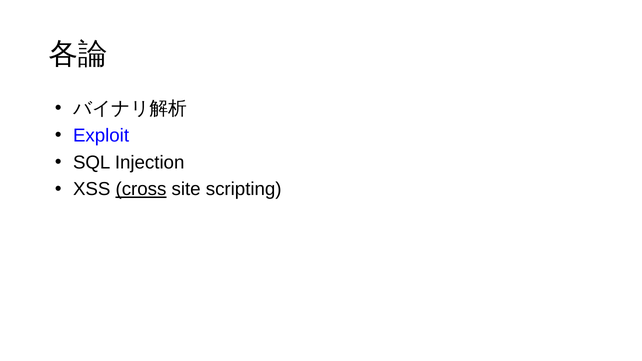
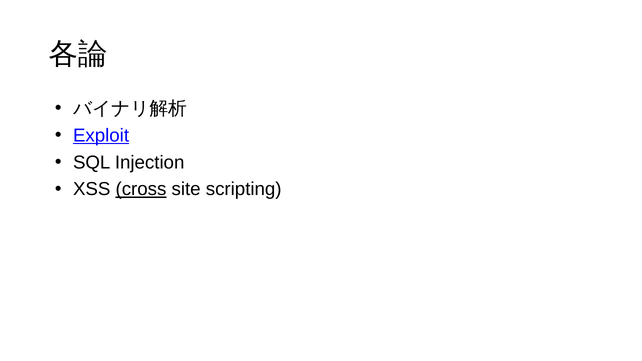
Exploit underline: none -> present (101, 135)
